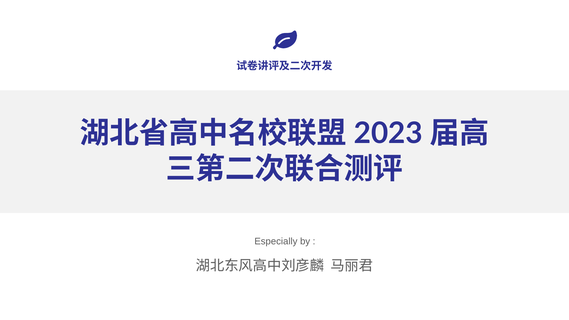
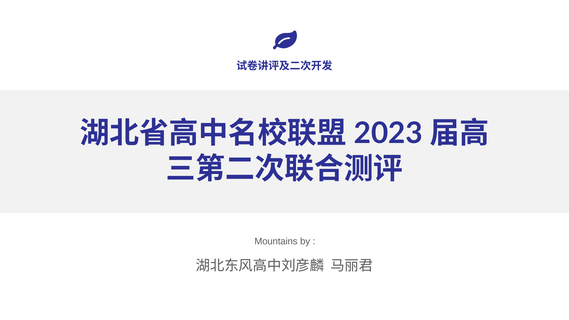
Especially: Especially -> Mountains (276, 241)
